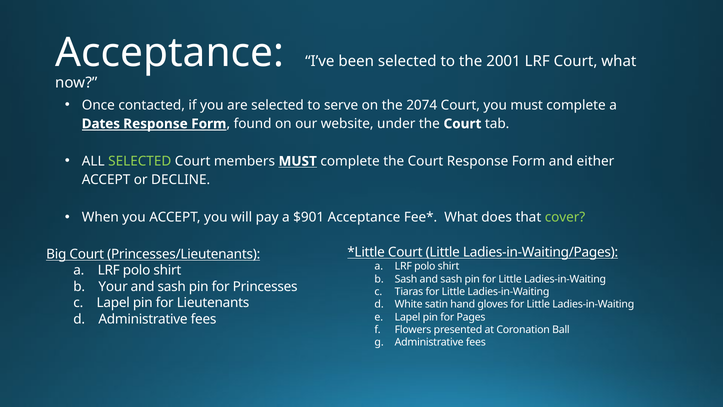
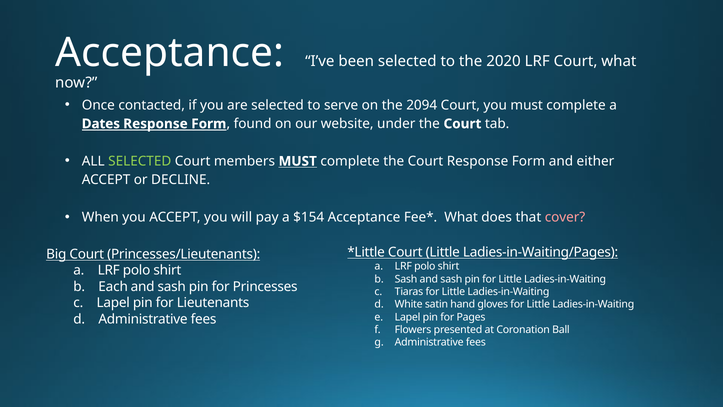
2001: 2001 -> 2020 (504, 61)
2074: 2074 -> 2094 (422, 105)
$901: $901 -> $154 (309, 217)
cover colour: light green -> pink (565, 217)
Your: Your -> Each (113, 286)
